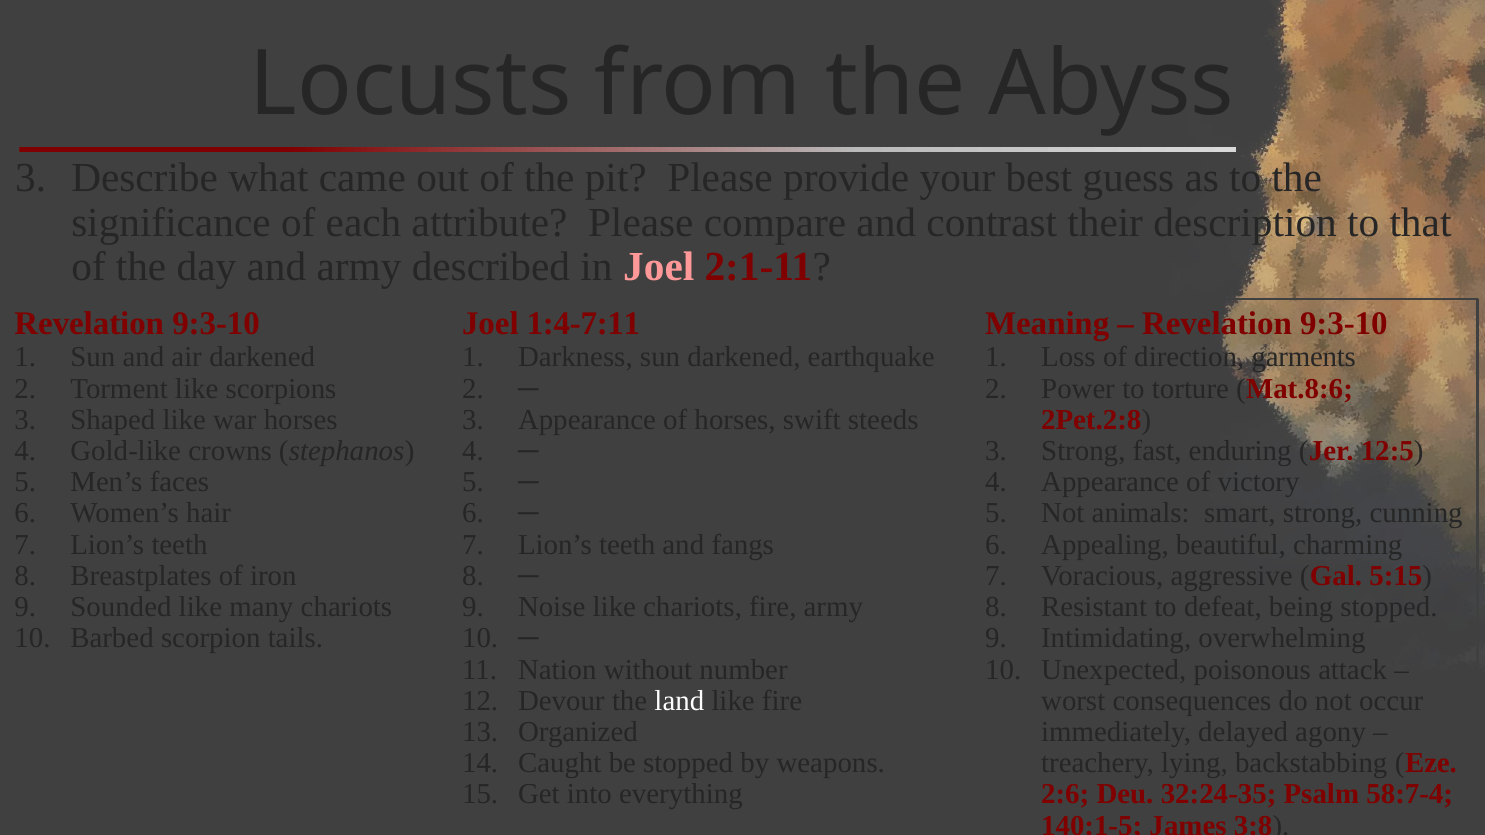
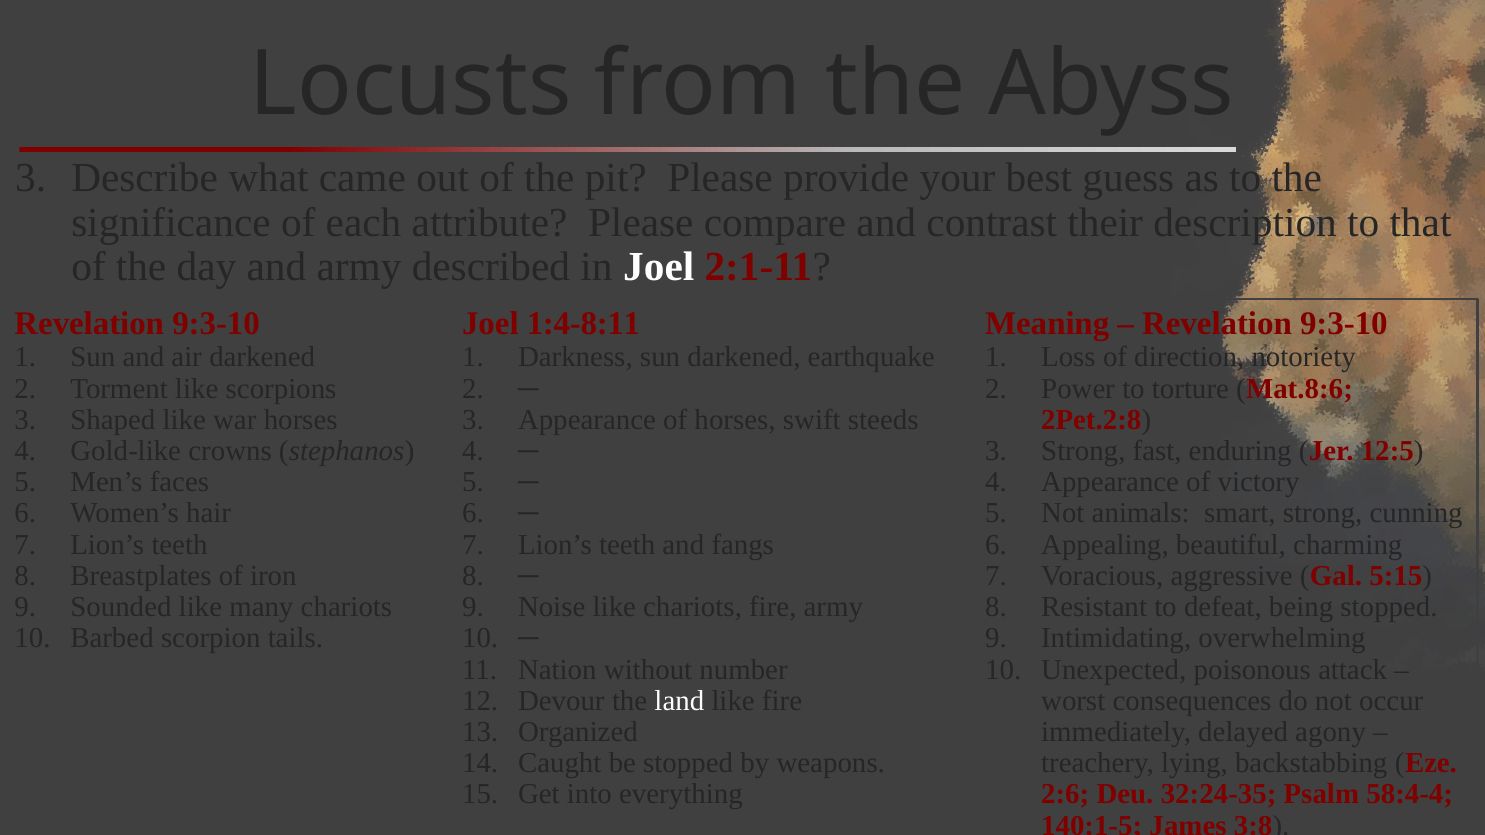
Joel colour: pink -> white (659, 267)
1:4-7:11: 1:4-7:11 -> 1:4-8:11 (583, 324)
garments: garments -> notoriety (1304, 358)
58:7-4: 58:7-4 -> 58:4-4 (1410, 795)
